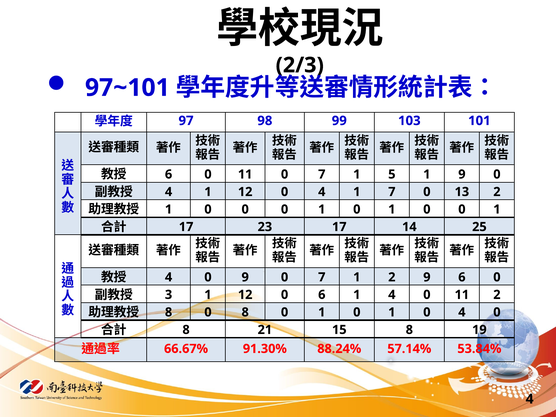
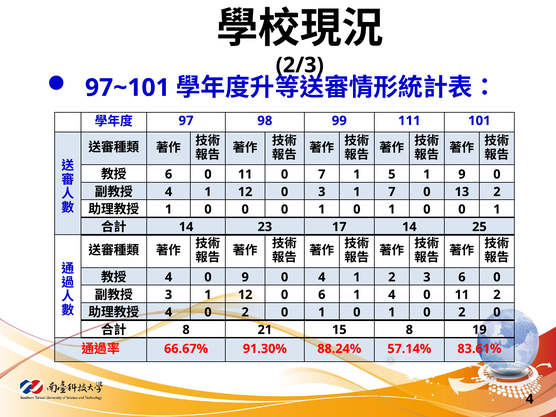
103: 103 -> 111 (409, 121)
12 0 4: 4 -> 3 (322, 192)
17: 17 -> 14 (186, 227)
9 0 7: 7 -> 4 (322, 277)
2 9: 9 -> 3 (427, 277)
8: 8 -> 4 (169, 312)
8: 8 -> 2 (245, 312)
1 0 4: 4 -> 2 (462, 312)
53.84%: 53.84% -> 83.61% (479, 349)
